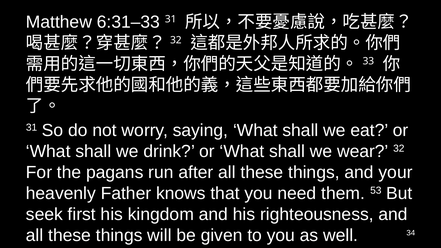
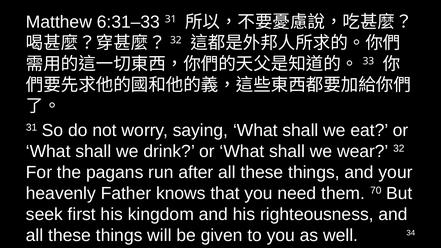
53: 53 -> 70 (376, 191)
